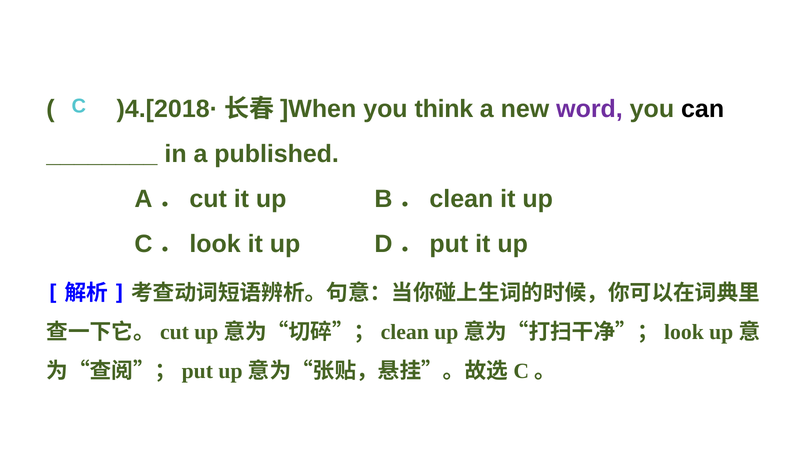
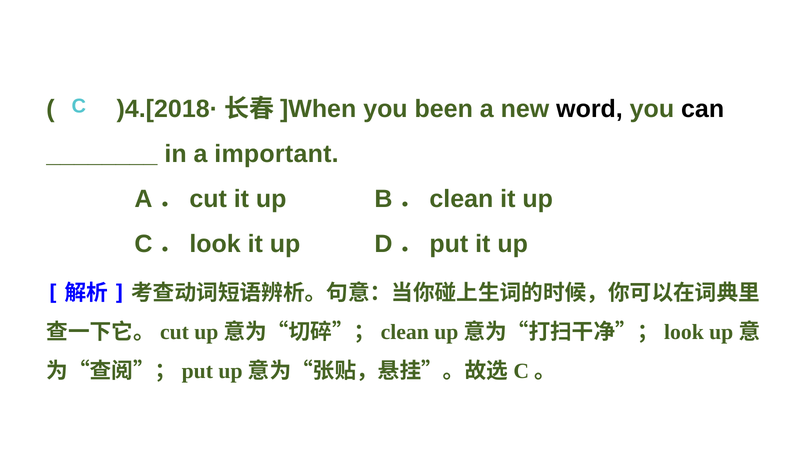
think: think -> been (444, 109)
word colour: purple -> black (589, 109)
published: published -> important (276, 154)
